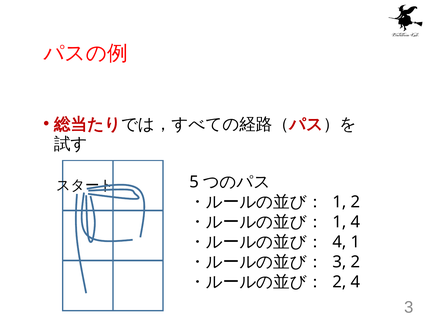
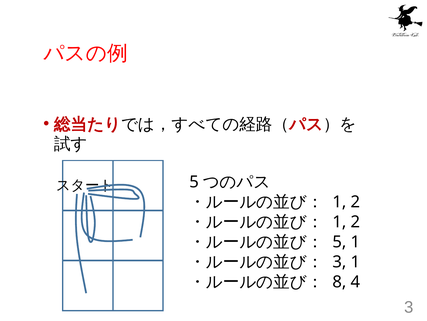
4: 4 -> 2 (355, 222)
4: 4 -> 5 (339, 242)
3 2: 2 -> 1 (355, 261)
2: 2 -> 8 (339, 281)
